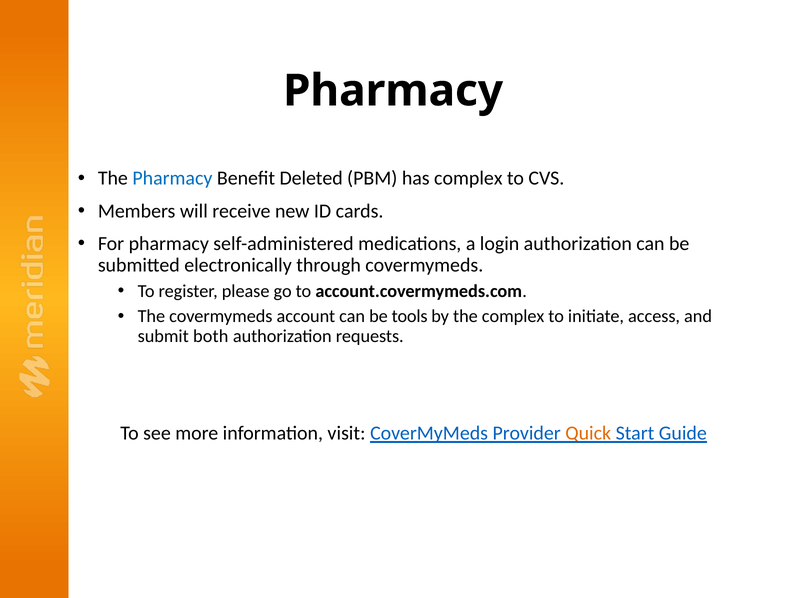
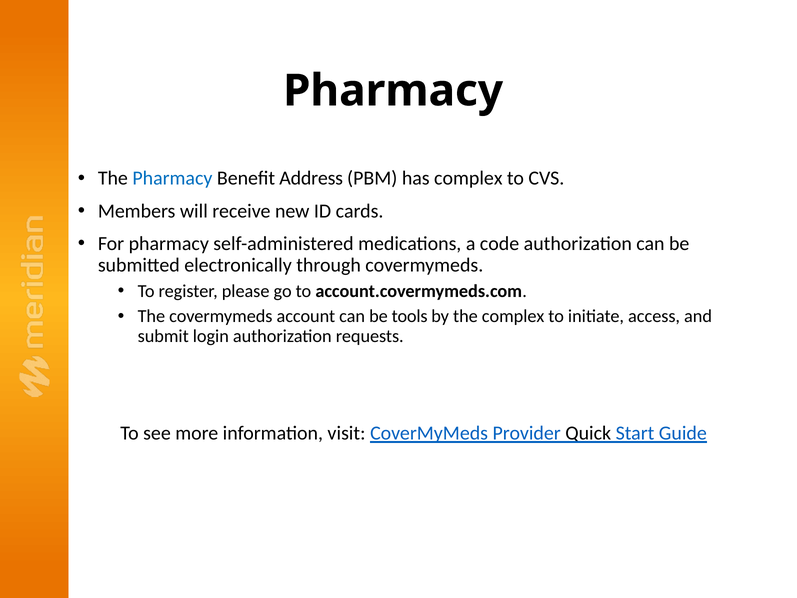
Deleted: Deleted -> Address (311, 178)
login: login -> code (500, 243)
both: both -> login (211, 336)
Quick colour: orange -> black (588, 433)
